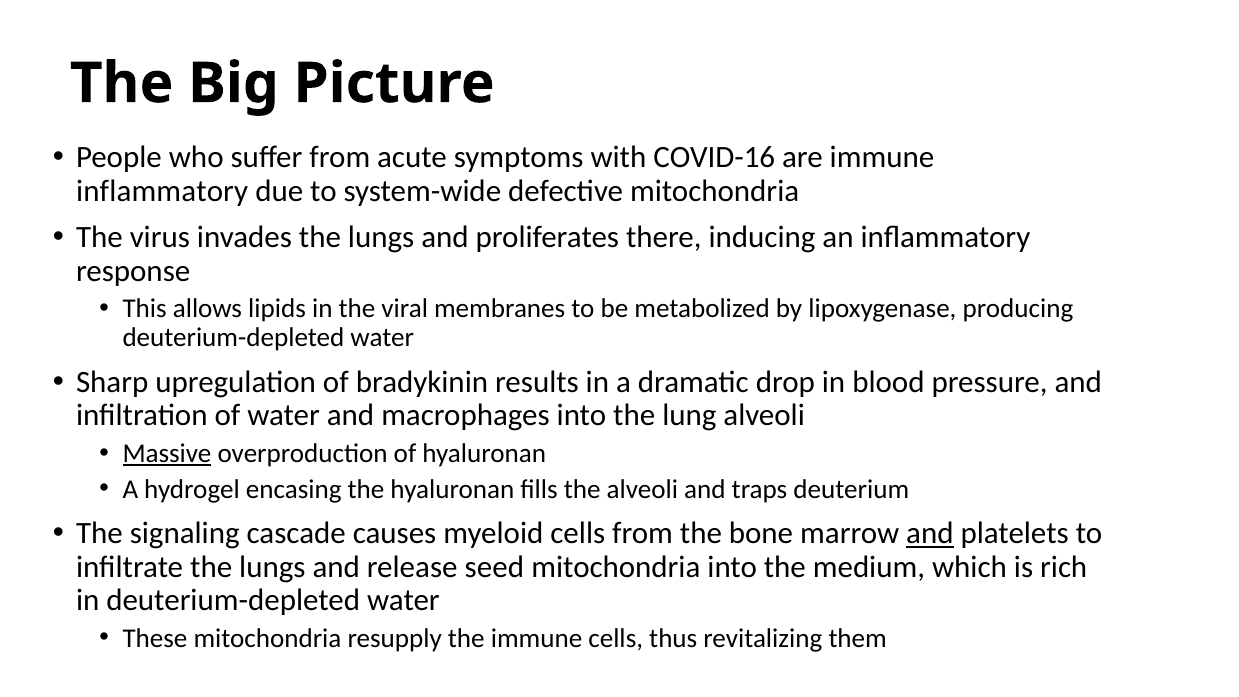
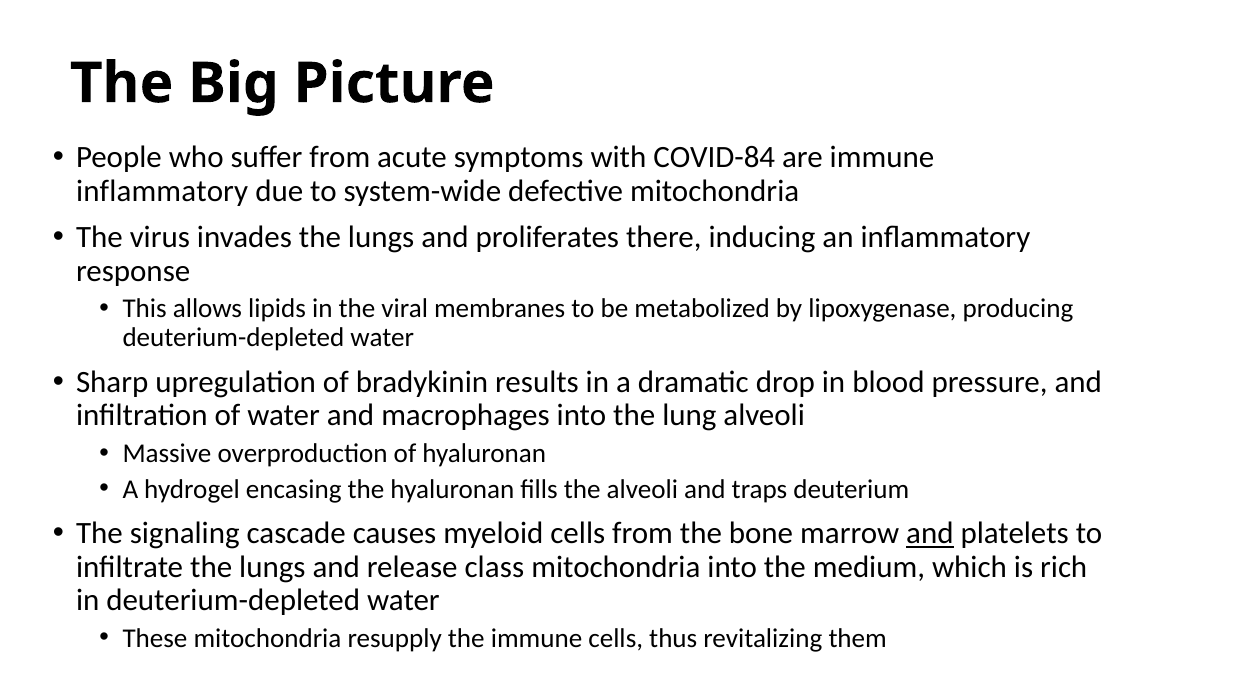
COVID-16: COVID-16 -> COVID-84 (714, 158)
Massive underline: present -> none (167, 453)
seed: seed -> class (494, 567)
